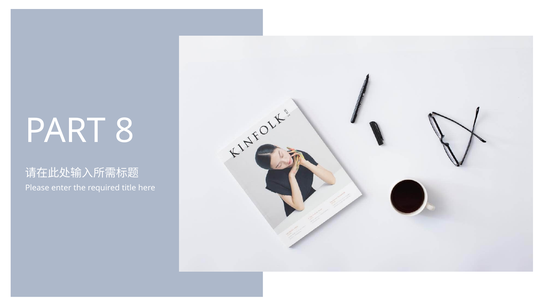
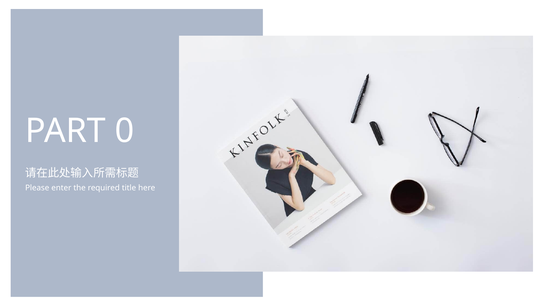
8: 8 -> 0 (124, 131)
